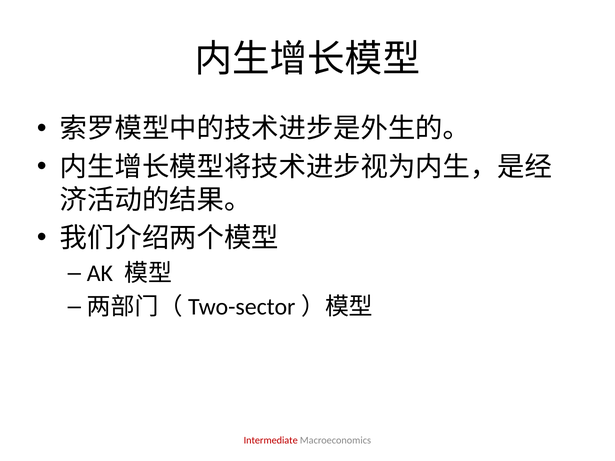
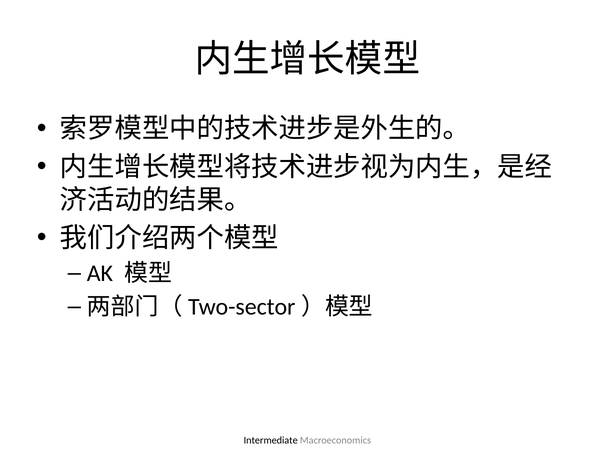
Intermediate colour: red -> black (271, 440)
